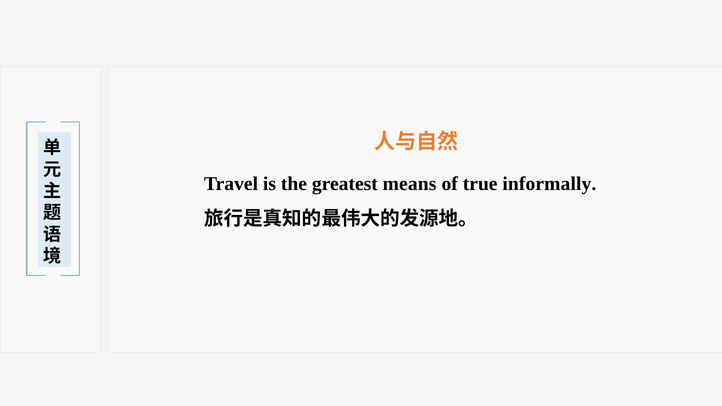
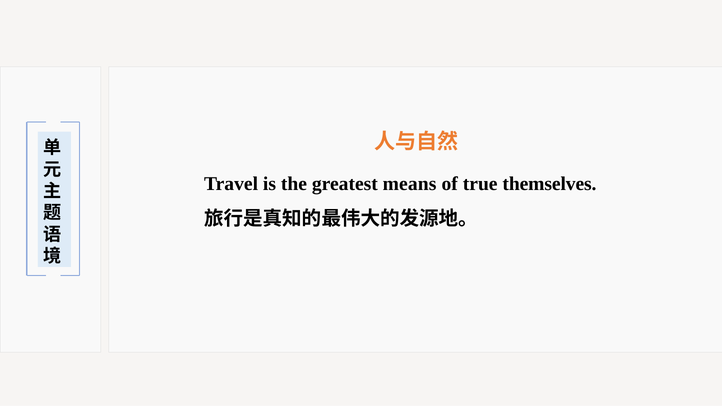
informally: informally -> themselves (549, 184)
